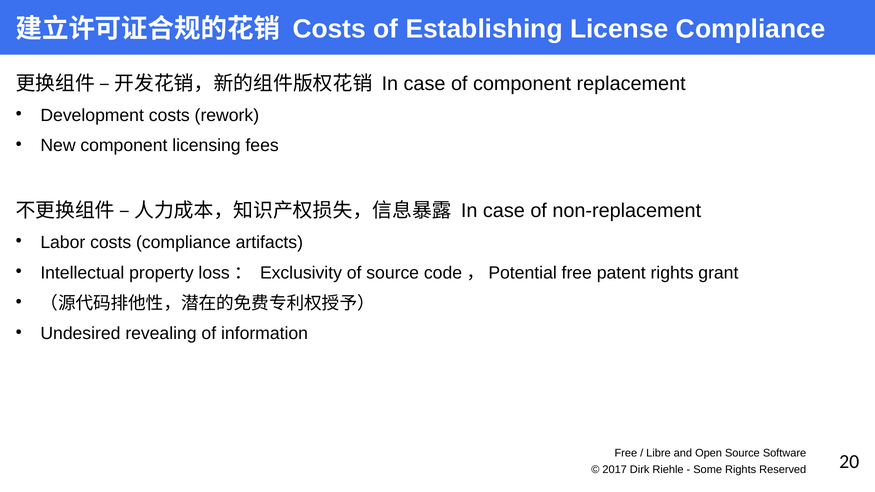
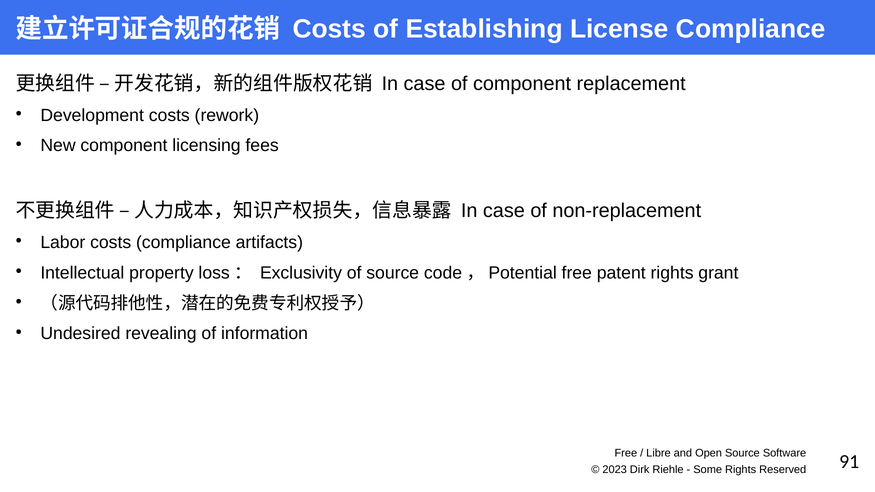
2017: 2017 -> 2023 (615, 470)
20: 20 -> 91 (849, 462)
